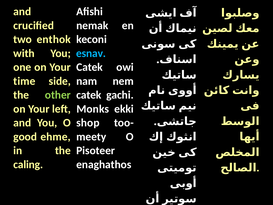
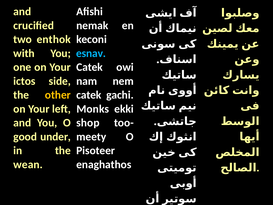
time: time -> ictos (24, 81)
other colour: light green -> yellow (58, 95)
ehme: ehme -> under (56, 137)
caling: caling -> wean (28, 164)
